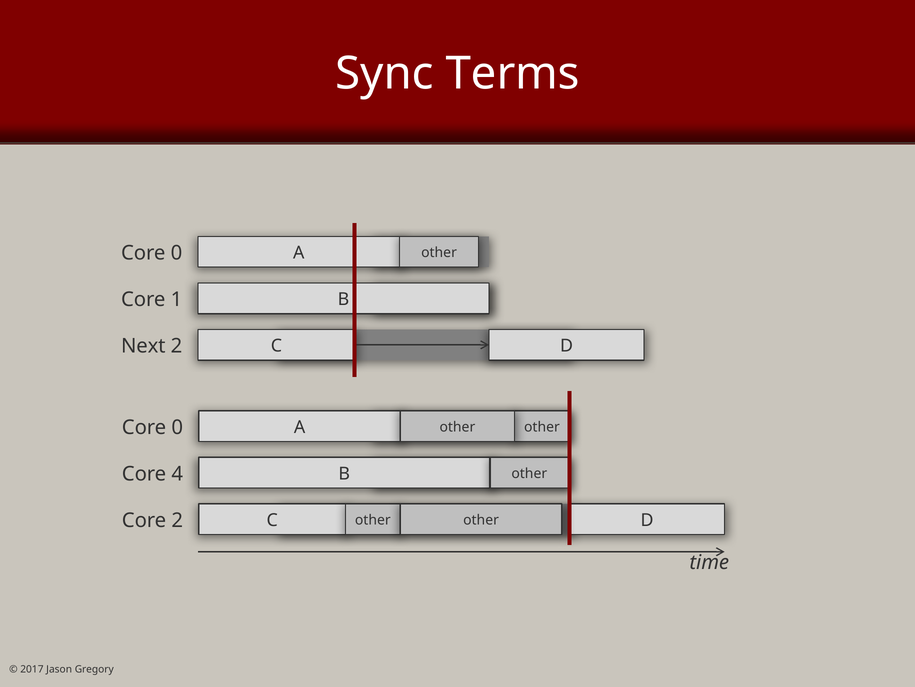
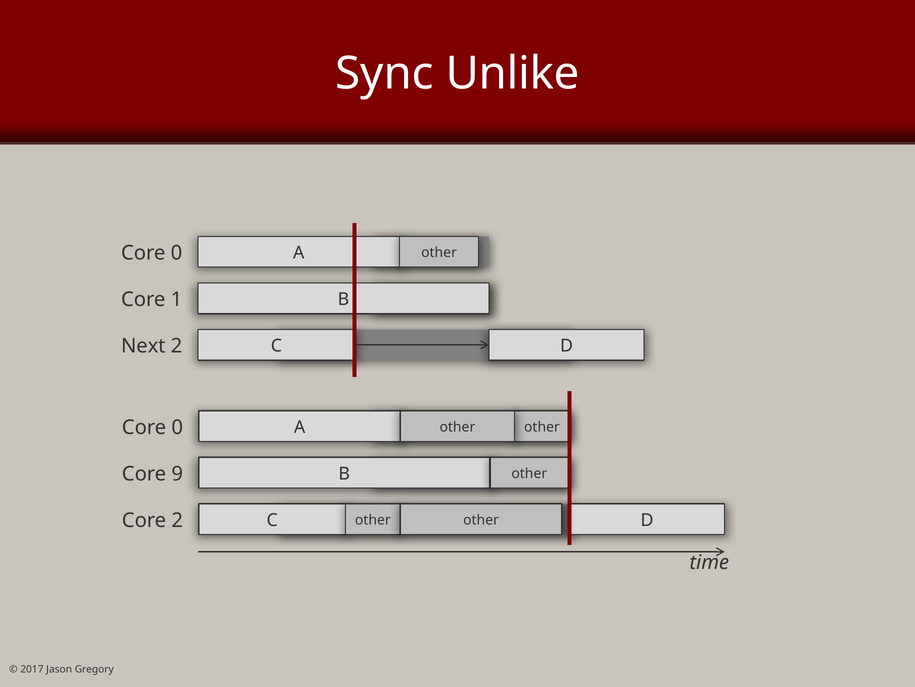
Terms: Terms -> Unlike (513, 74)
4: 4 -> 9 (177, 473)
